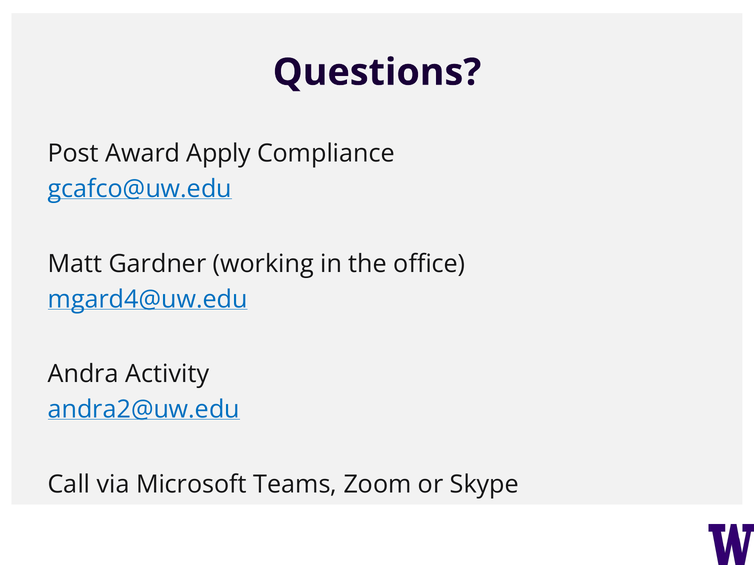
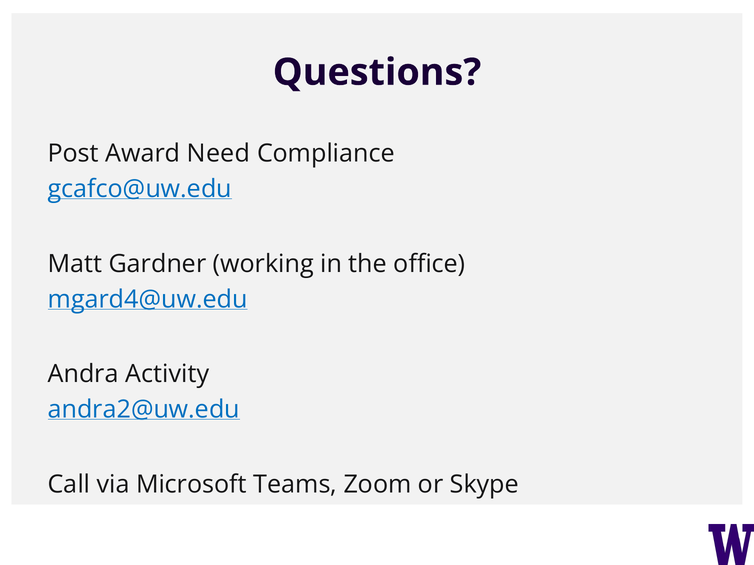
Apply: Apply -> Need (218, 154)
